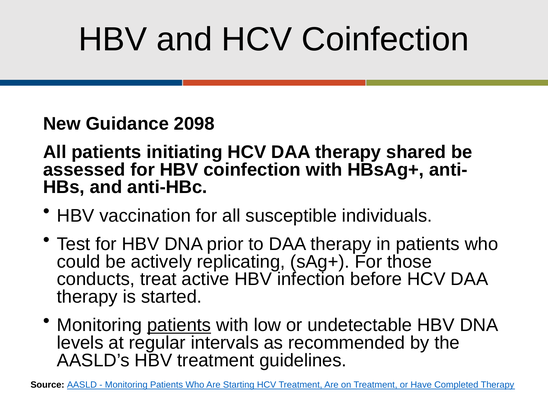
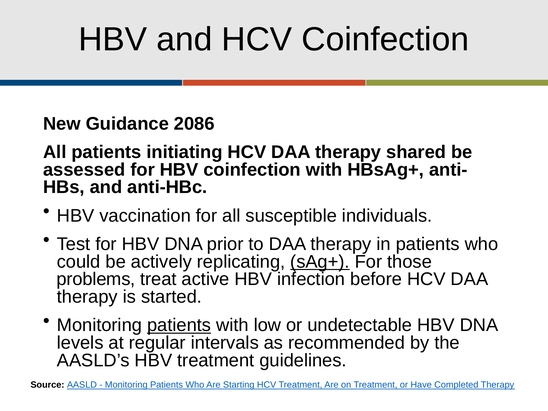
2098: 2098 -> 2086 (194, 124)
sAg+ underline: none -> present (320, 262)
conducts: conducts -> problems (96, 279)
